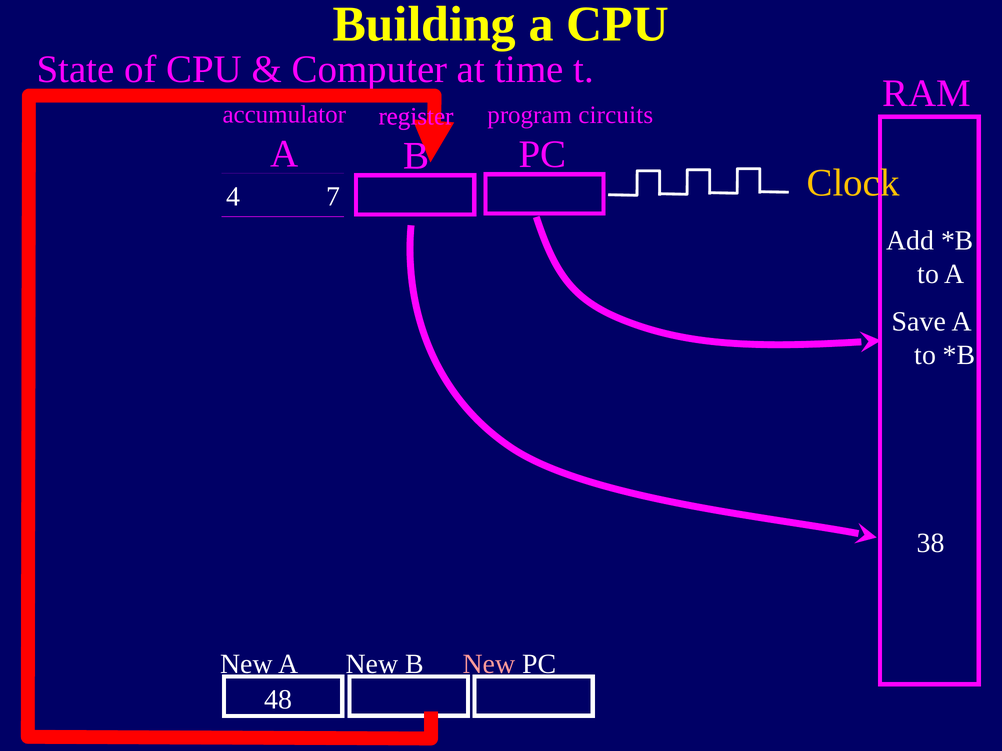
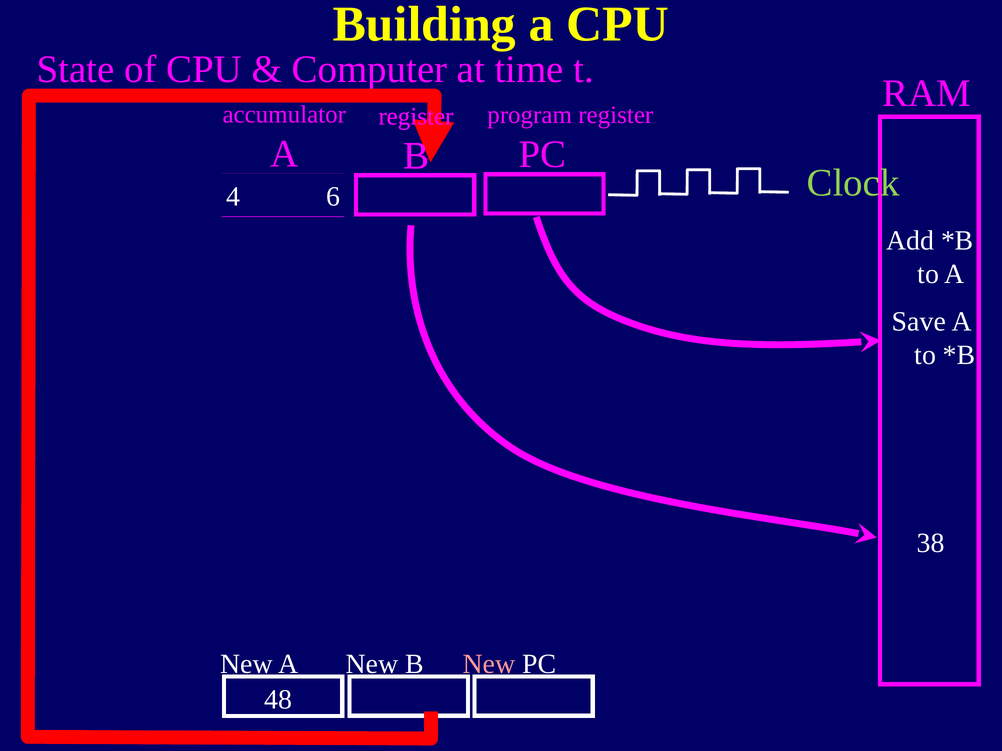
program circuits: circuits -> register (616, 115)
Clock colour: yellow -> light green (853, 183)
7: 7 -> 6 (333, 197)
